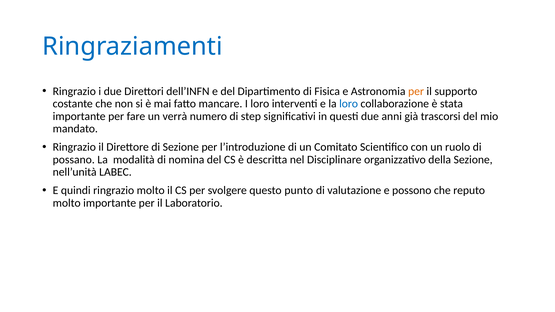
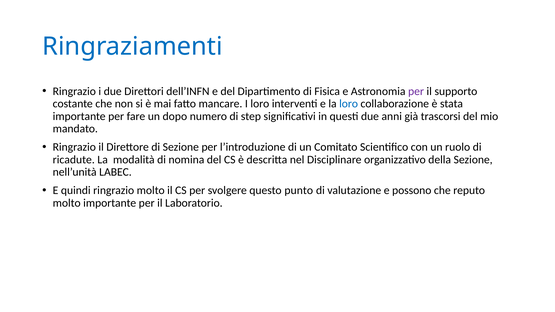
per colour: orange -> purple (416, 91)
verrà: verrà -> dopo (175, 116)
possano: possano -> ricadute (74, 160)
